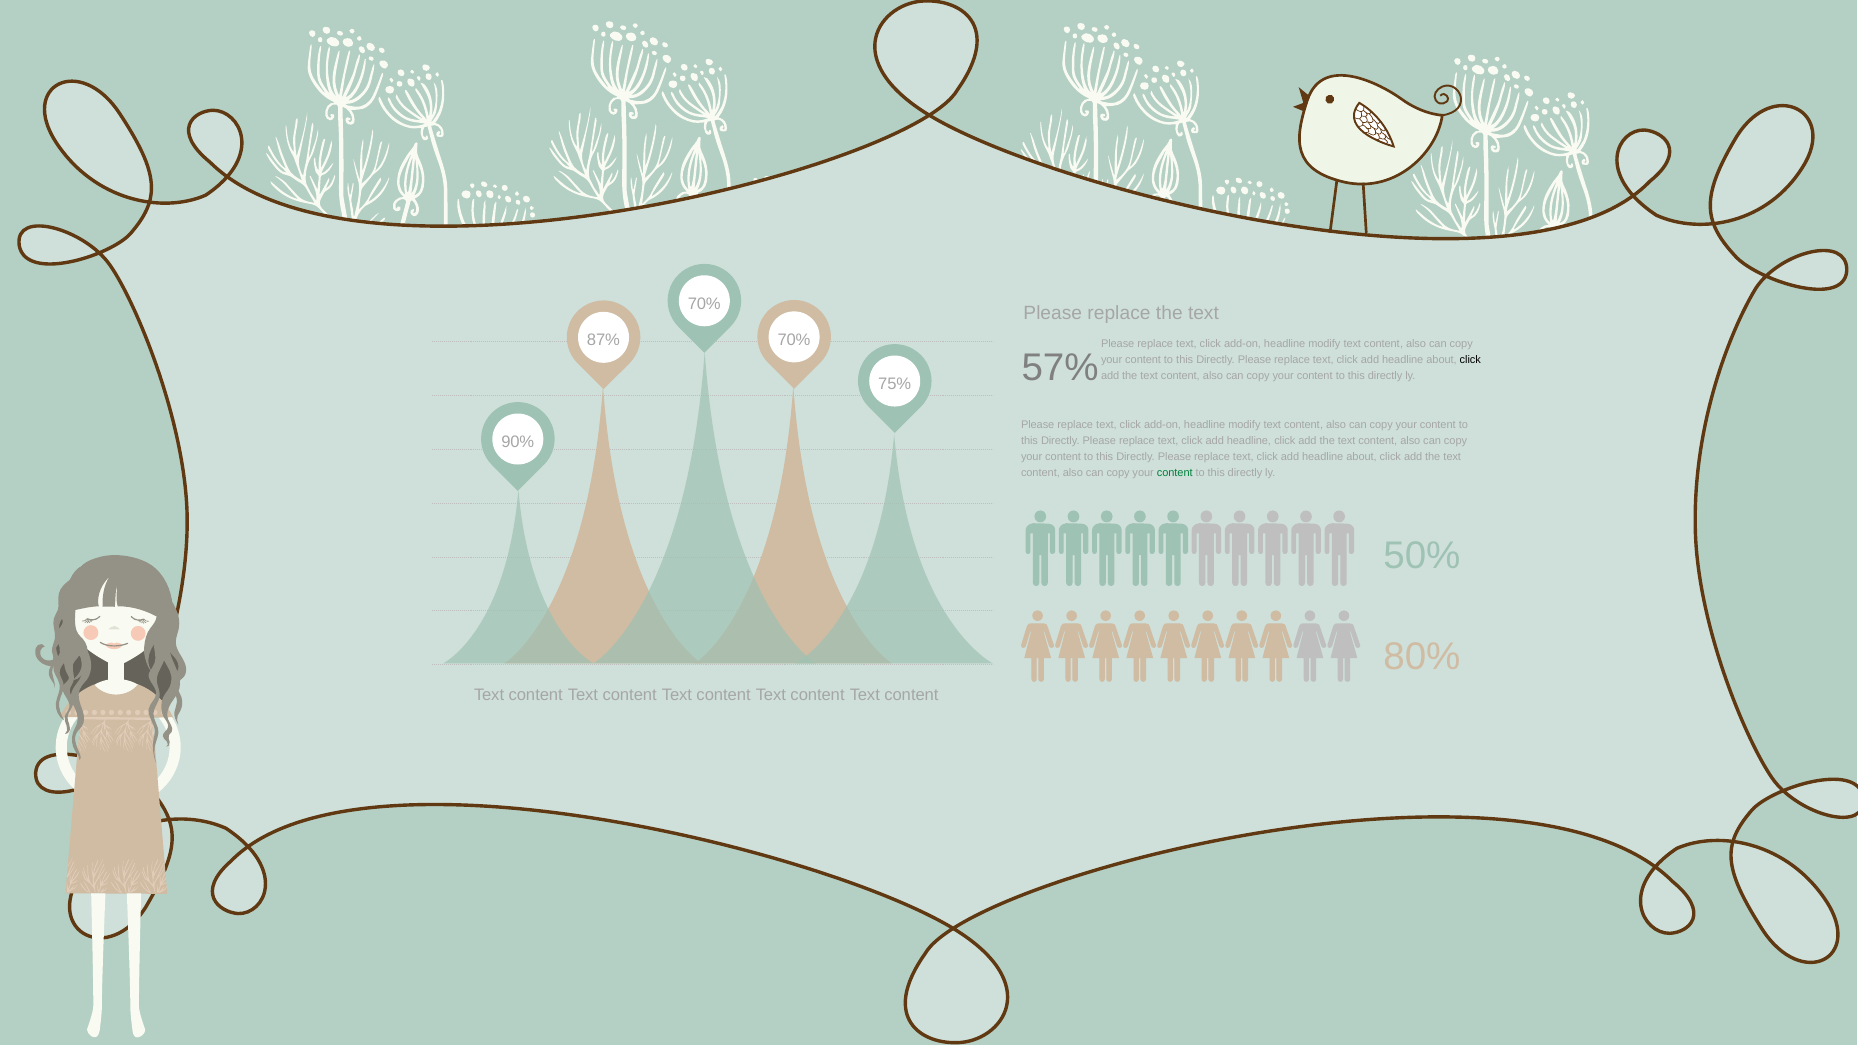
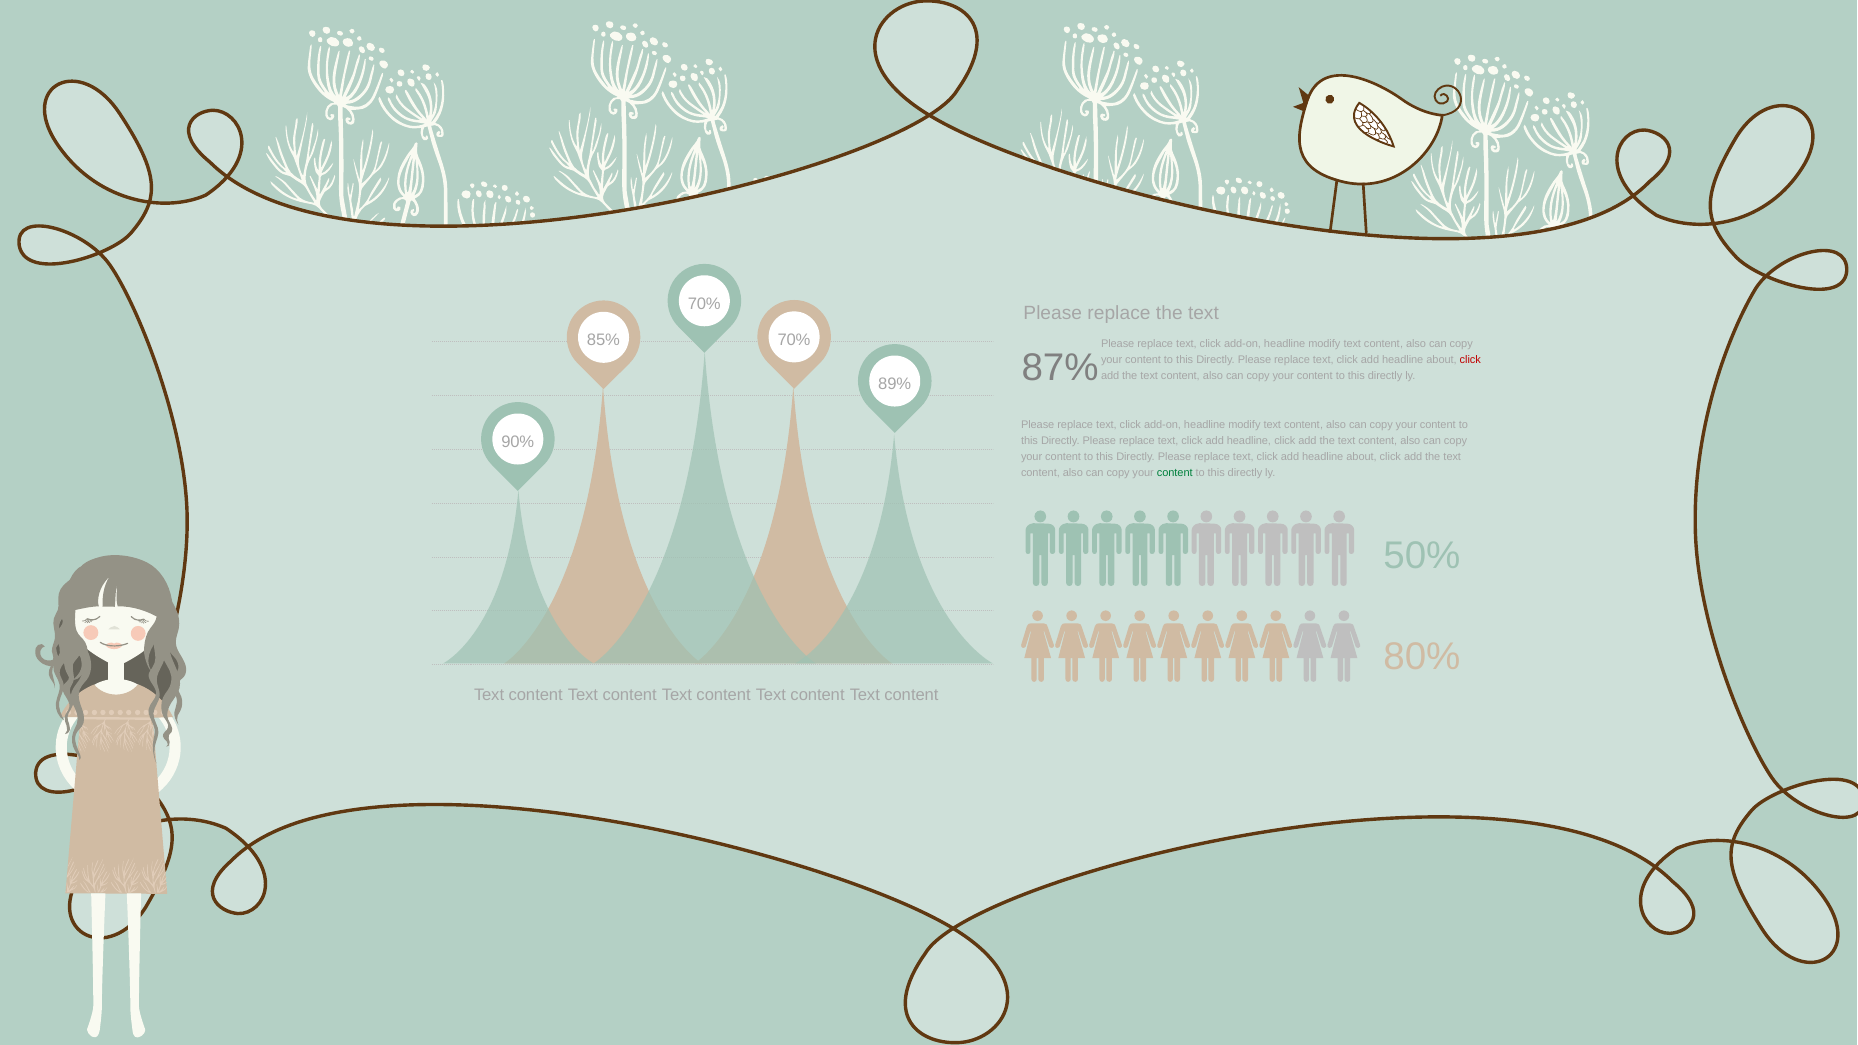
87%: 87% -> 85% (603, 340)
57%: 57% -> 87% (1060, 368)
click colour: black -> red (1470, 360)
75%: 75% -> 89% (895, 384)
